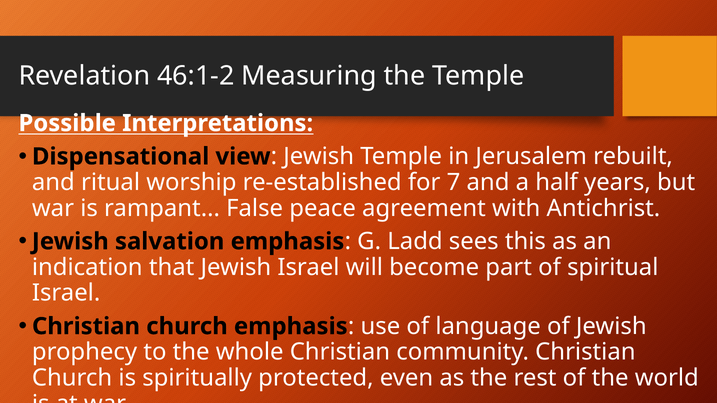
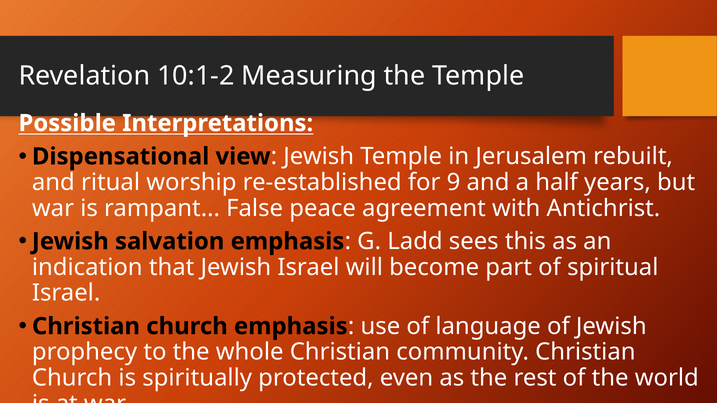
46:1-2: 46:1-2 -> 10:1-2 (196, 76)
7: 7 -> 9 (454, 182)
